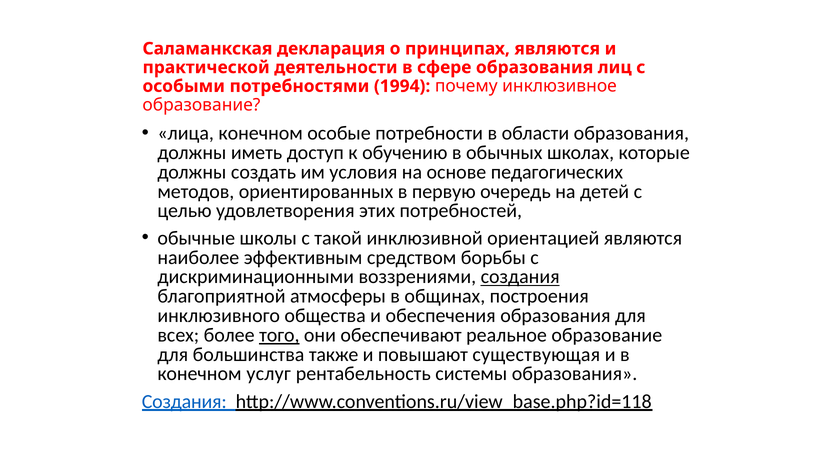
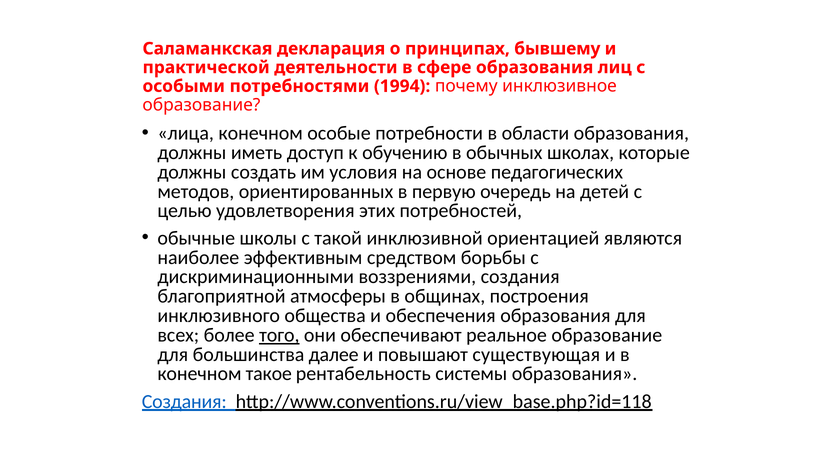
принципах являются: являются -> бывшему (557, 49)
создания underline: present -> none (520, 277)
также: также -> далее (334, 355)
услуг: услуг -> такое (269, 374)
